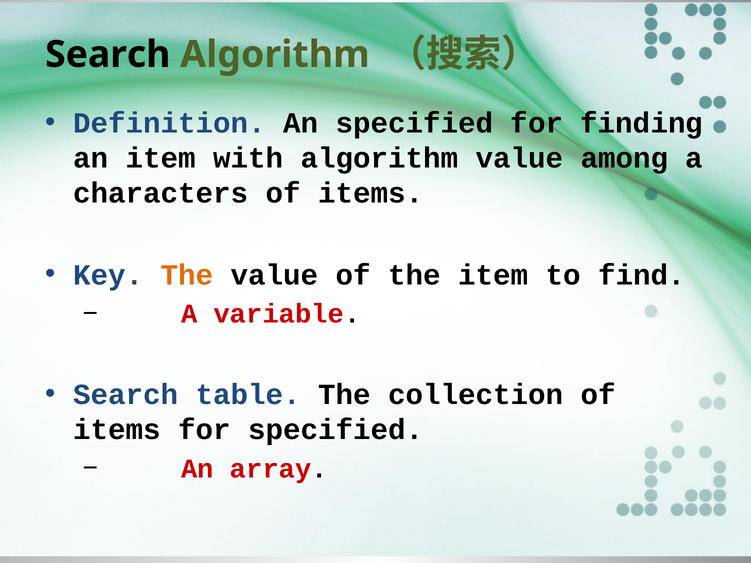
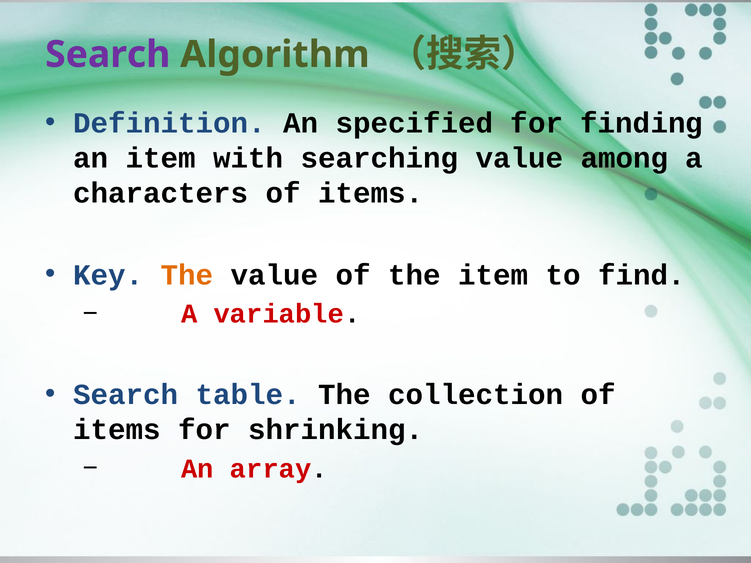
Search colour: black -> purple (108, 55)
with algorithm: algorithm -> searching (379, 158)
for specified: specified -> shrinking (336, 430)
